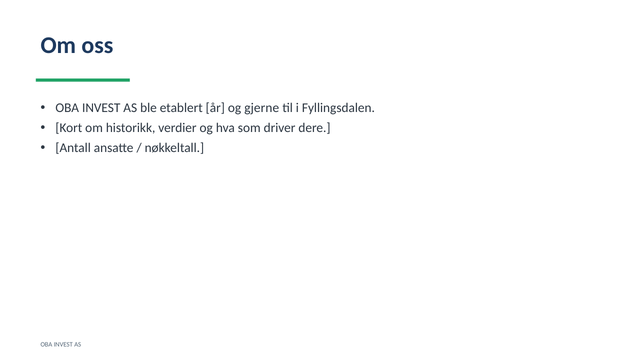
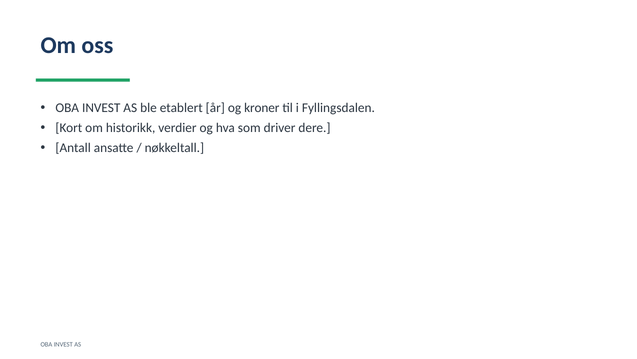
gjerne: gjerne -> kroner (262, 108)
